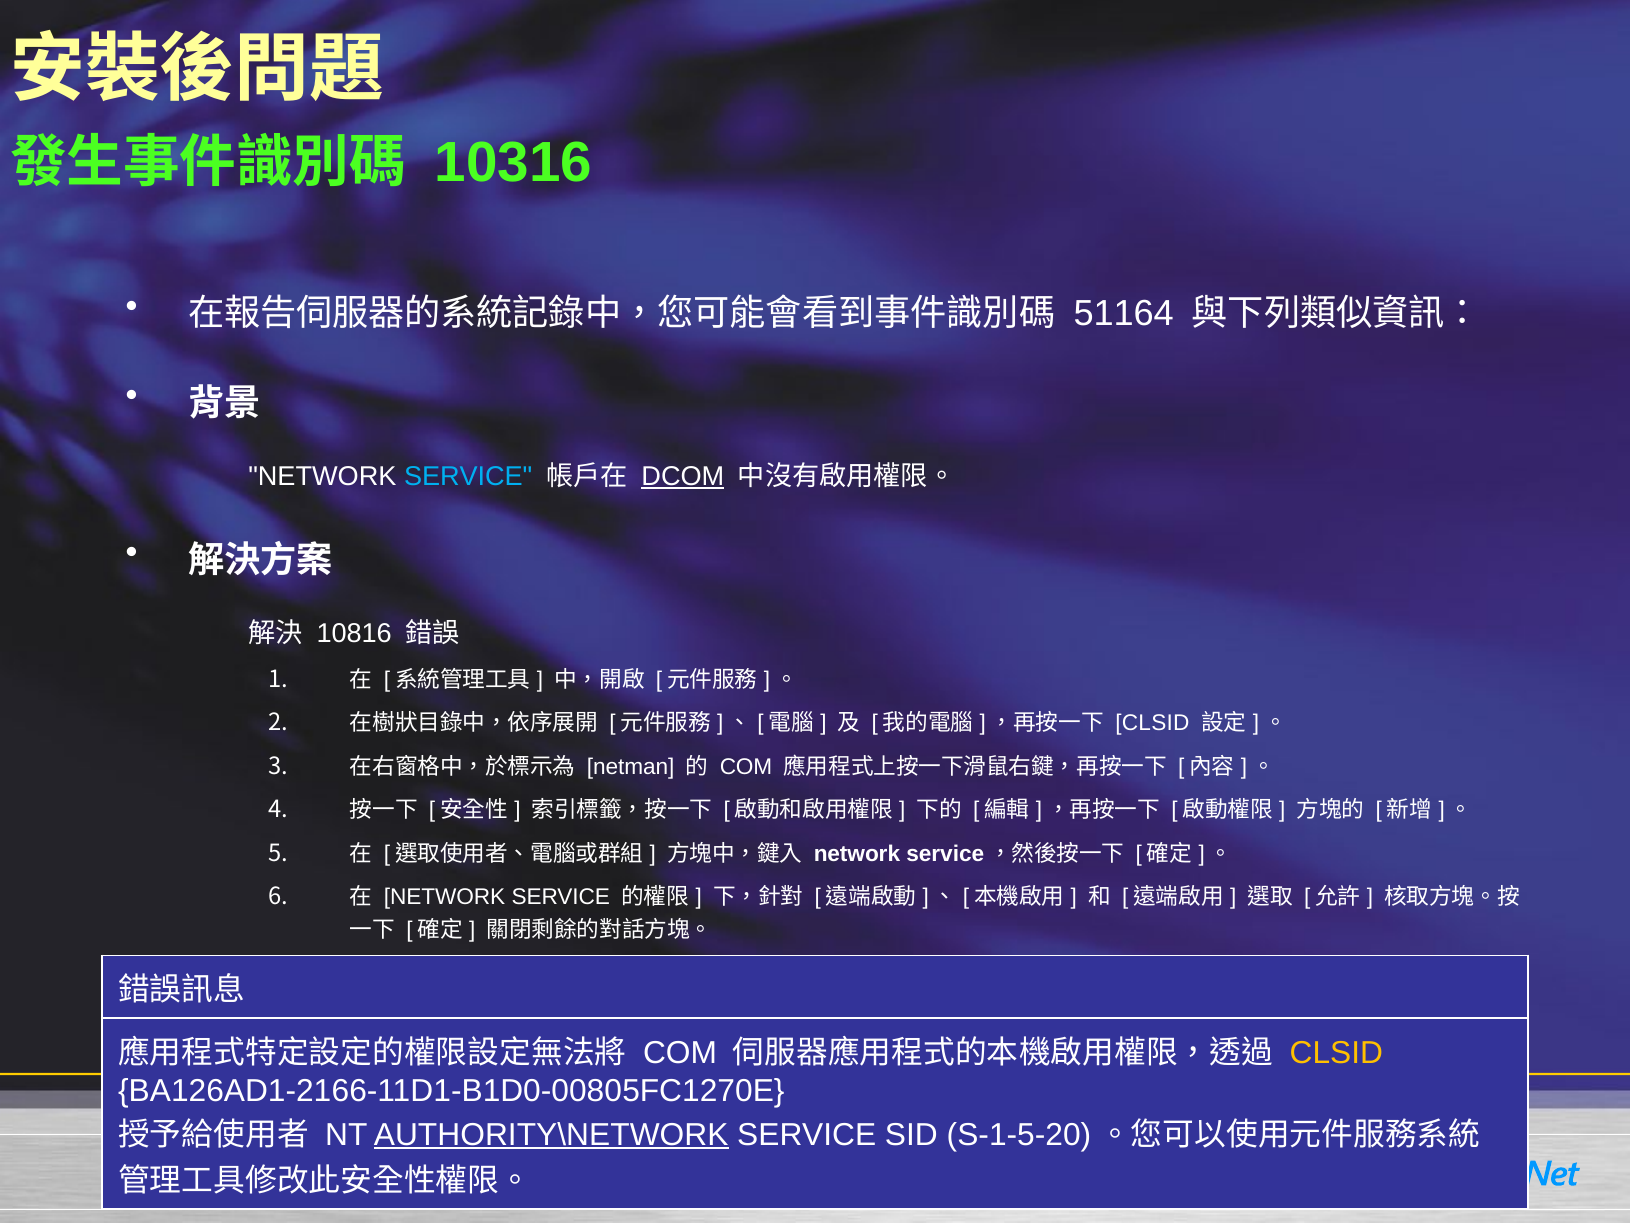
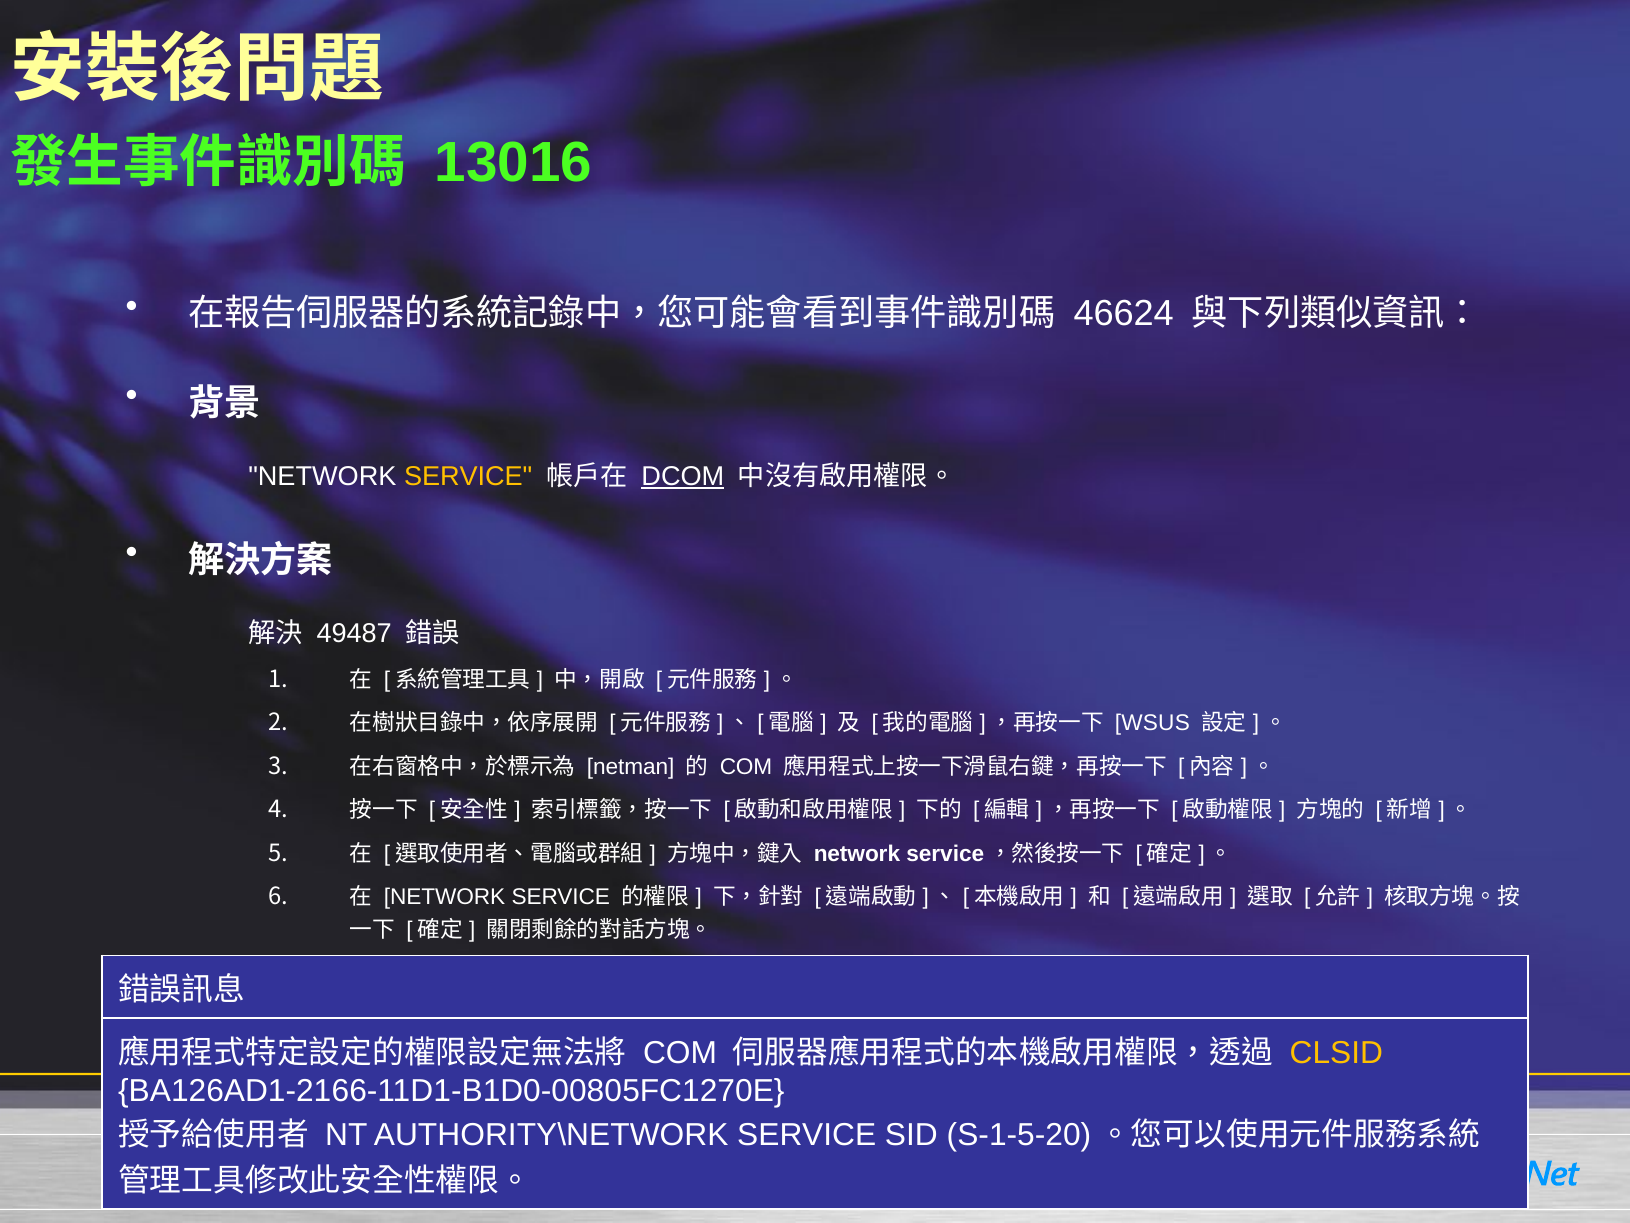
10316: 10316 -> 13016 (513, 163)
51164: 51164 -> 46624 (1124, 314)
SERVICE colour: light blue -> yellow (468, 476)
10816: 10816 -> 49487 (354, 633)
CLSID: CLSID -> WSUS (1152, 723)
AUTHORITY\NETWORK underline: present -> none (551, 1134)
